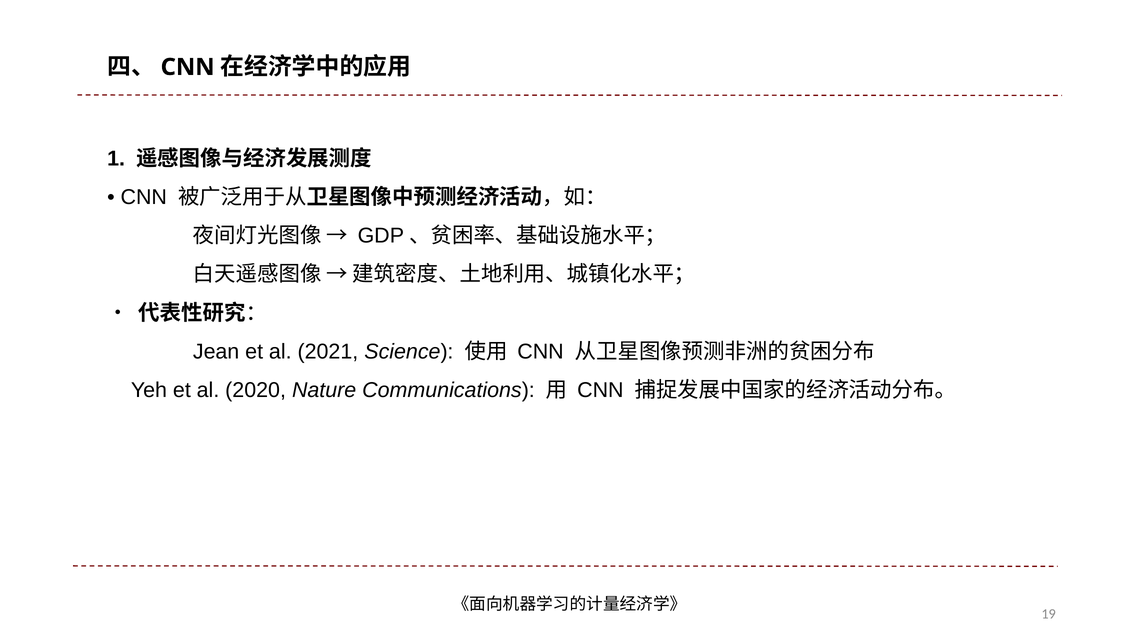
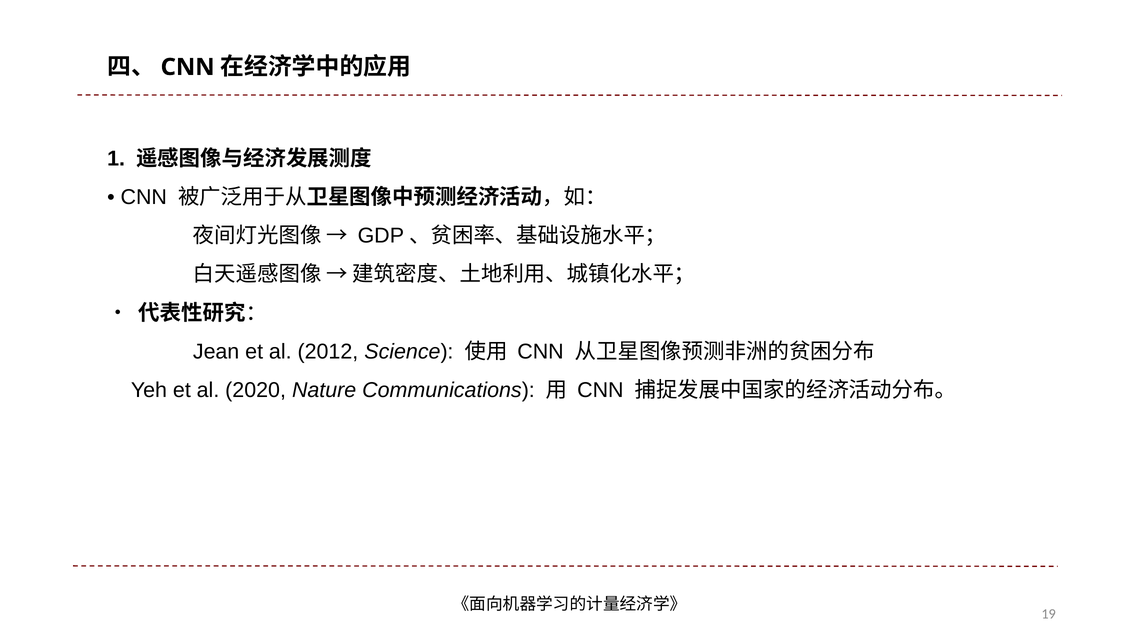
2021: 2021 -> 2012 (328, 352)
